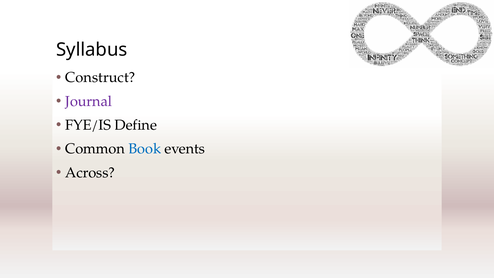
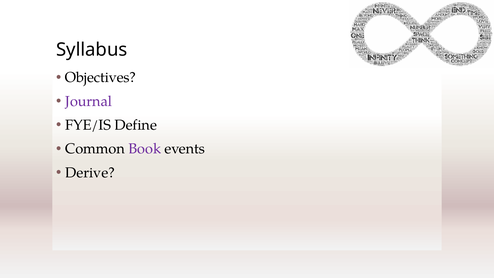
Construct: Construct -> Objectives (100, 77)
Book colour: blue -> purple (145, 149)
Across: Across -> Derive (90, 173)
